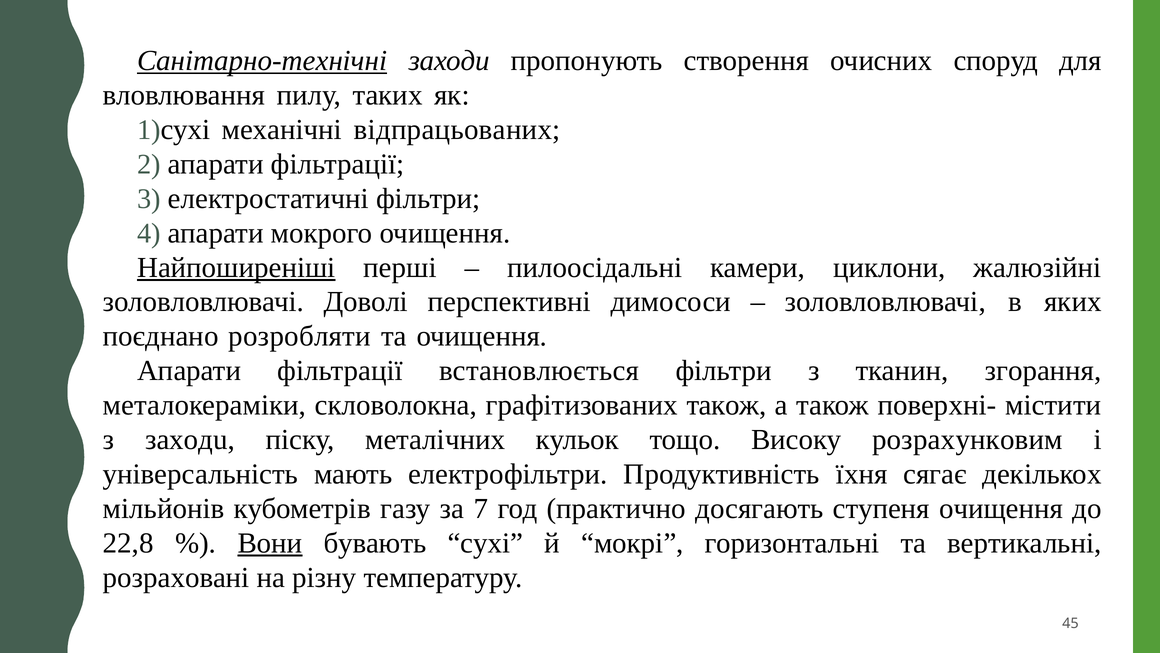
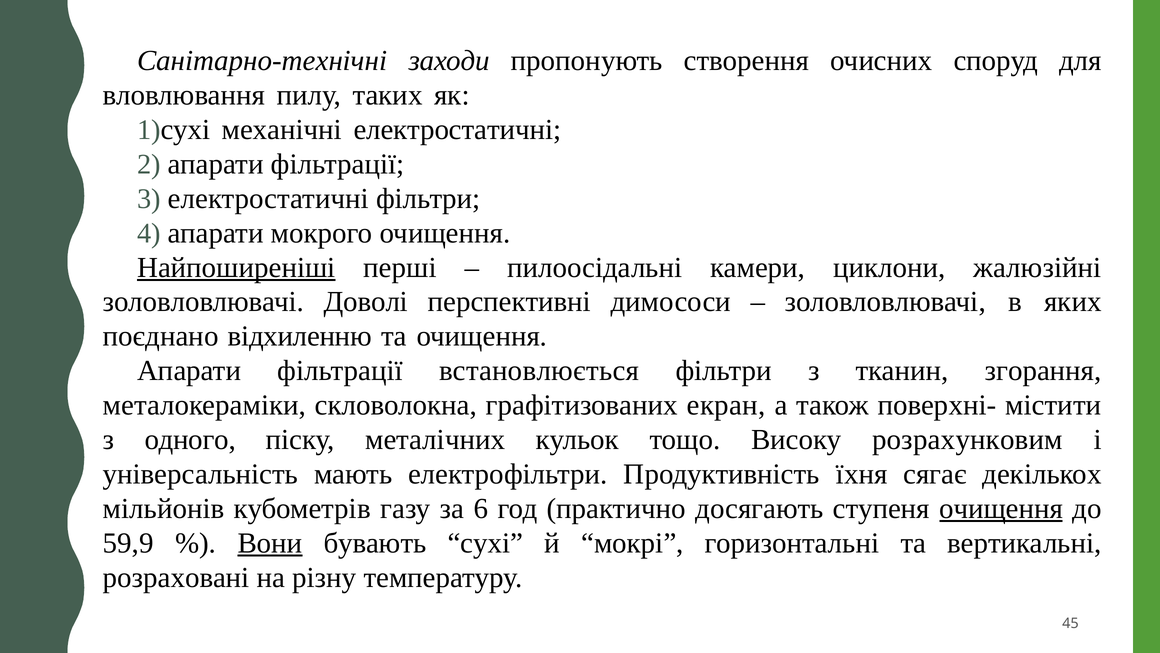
Санітарно-технічні underline: present -> none (262, 61)
меxанічні відпрацьованих: відпрацьованих -> електростатичні (457, 130)
розробляти: розробляти -> відхиленню (300, 336)
графітизованиx також: також -> екран (726, 405)
з заходu: заходu -> одного (190, 439)
7: 7 -> 6 (481, 508)
очищення underline: none -> present (1001, 508)
22,8: 22,8 -> 59,9 (128, 543)
